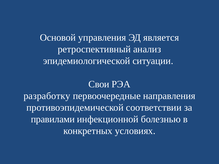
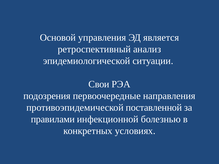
разработку: разработку -> подозрения (47, 96)
соответствии: соответствии -> поставленной (154, 108)
